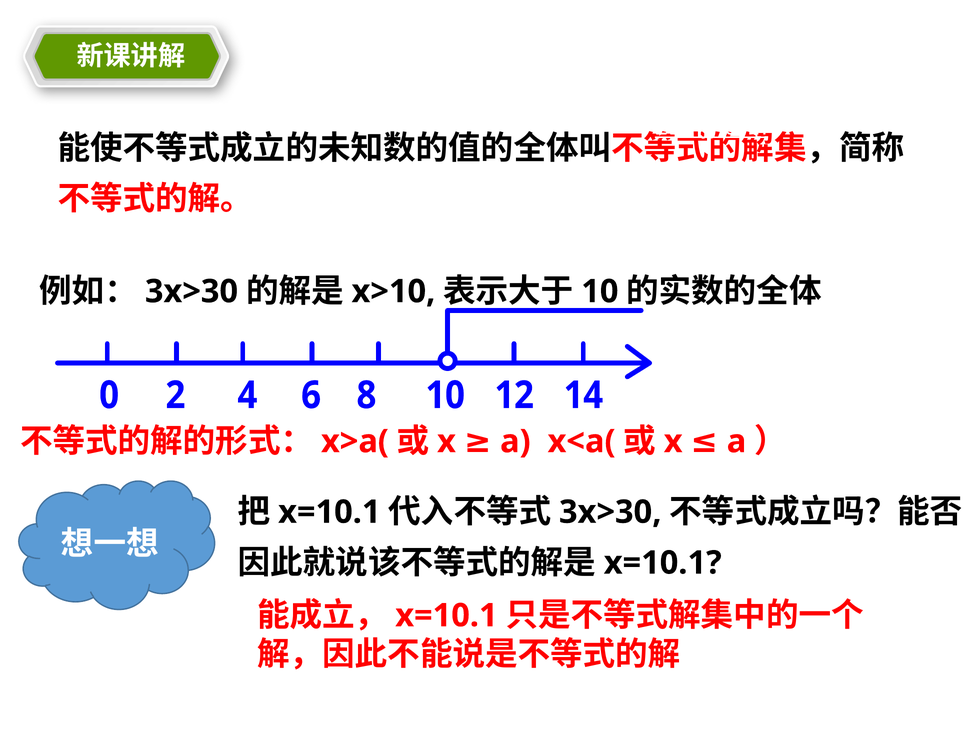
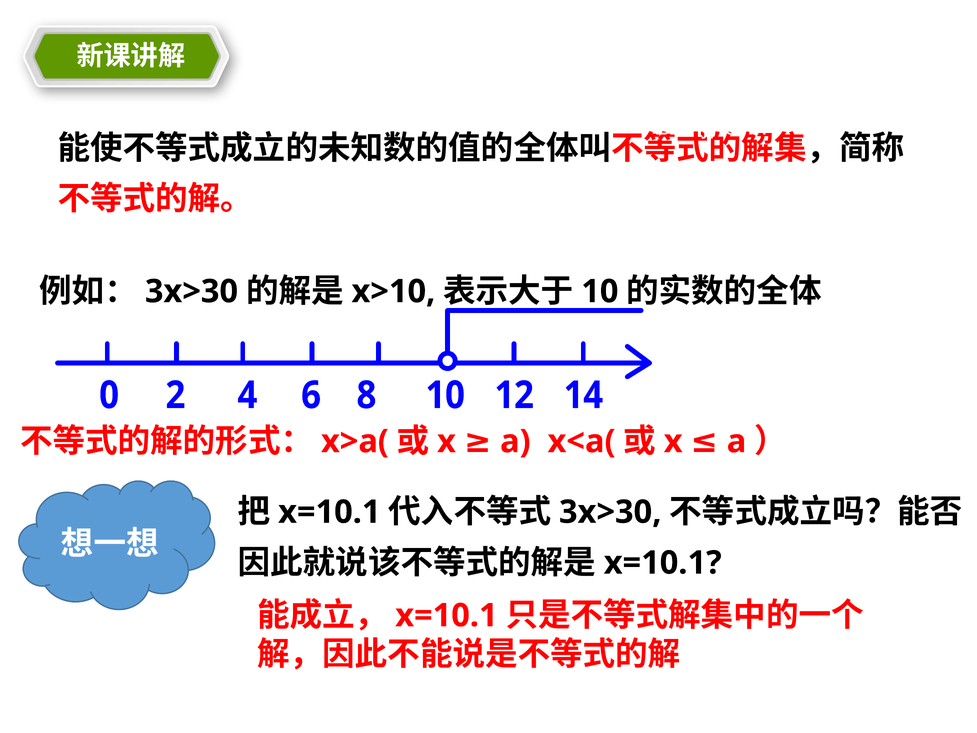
21cnjy.com underline: present -> none (711, 127)
